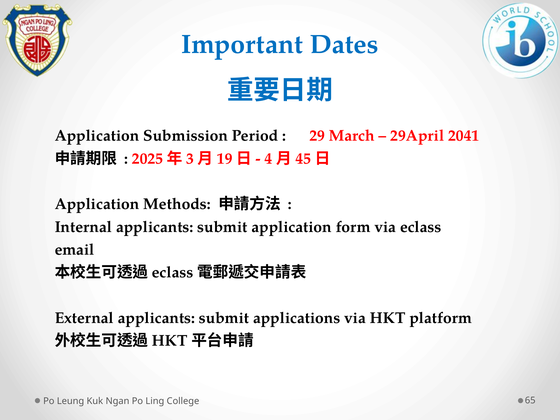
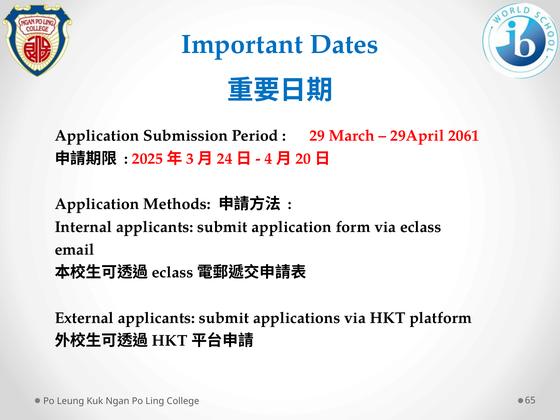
2041: 2041 -> 2061 (464, 136)
19: 19 -> 24 (225, 159)
45: 45 -> 20 (303, 159)
